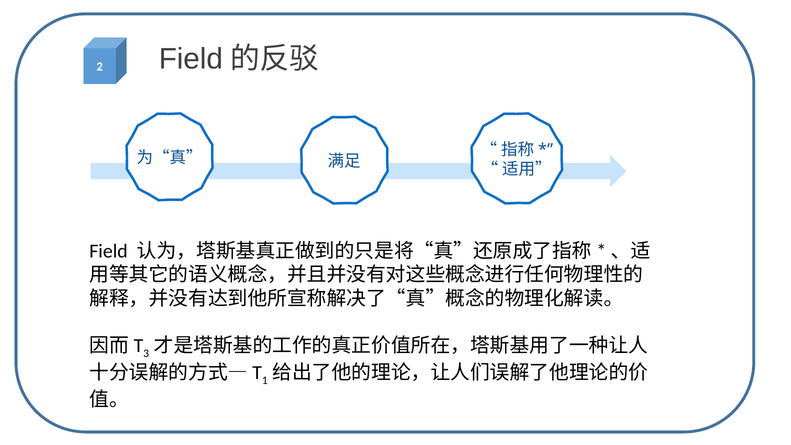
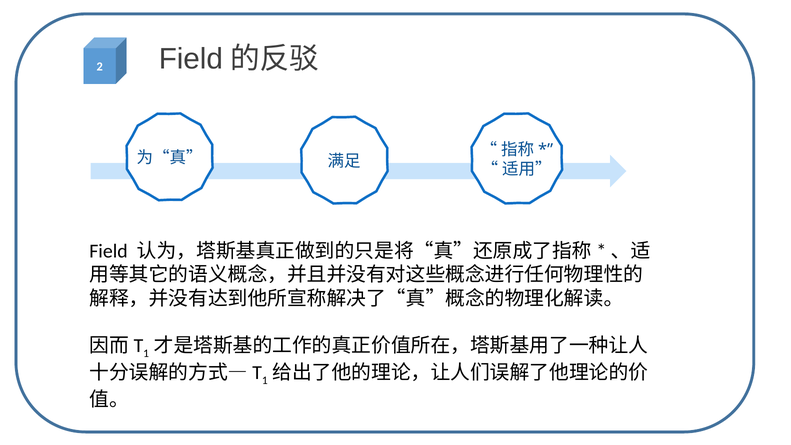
3: 3 -> 1 (146, 354)
